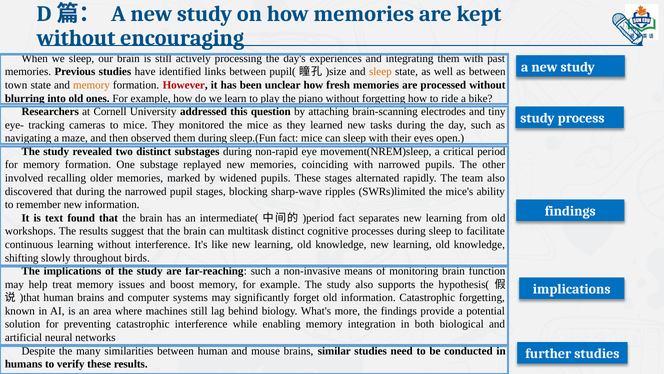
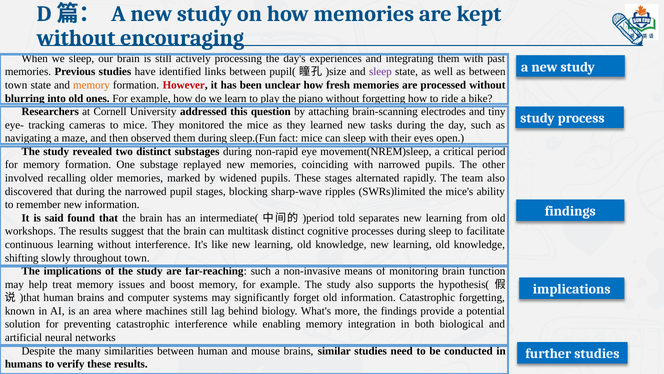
sleep colour: orange -> purple (380, 72)
text: text -> said (54, 218)
fact: fact -> told (347, 218)
throughout birds: birds -> town (137, 258)
